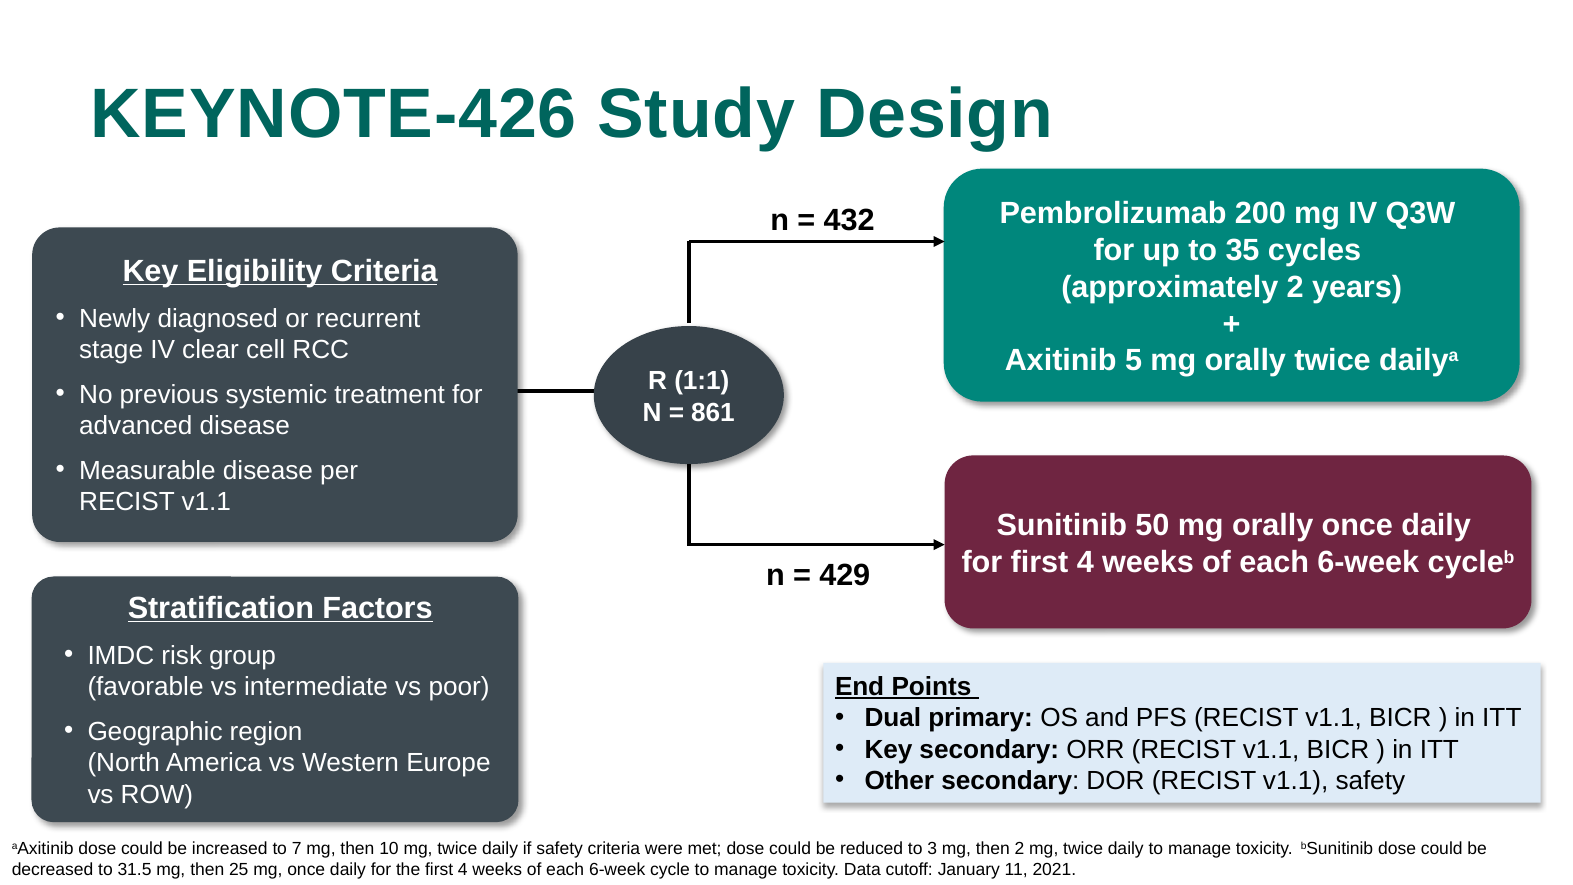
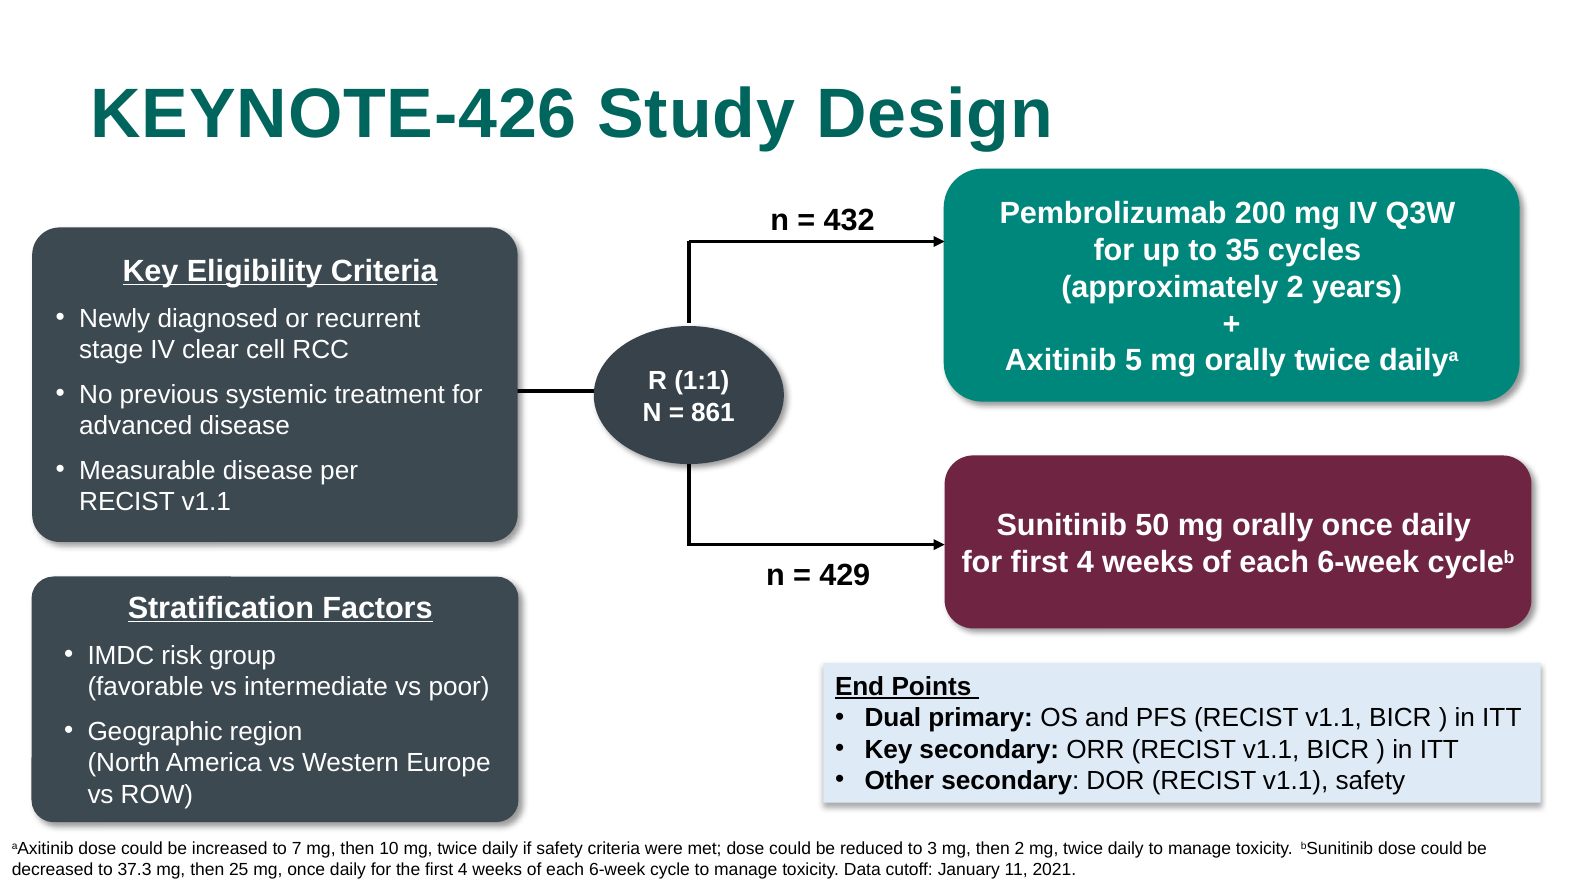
31.5: 31.5 -> 37.3 (135, 870)
